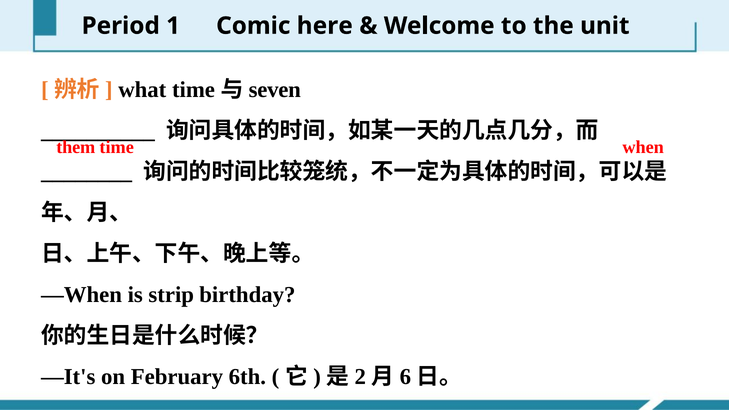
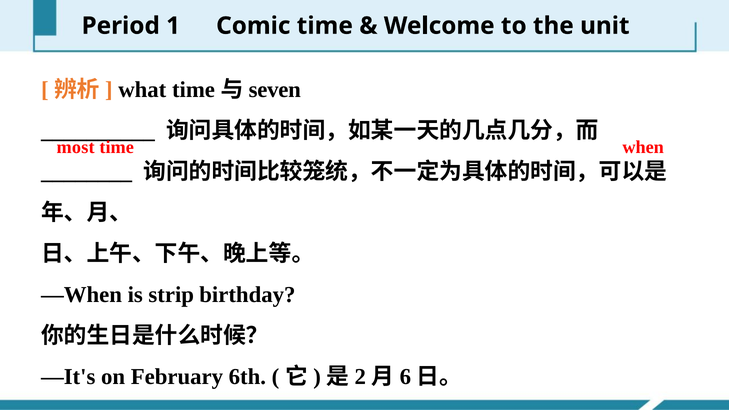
Comic here: here -> time (325, 26)
them: them -> most (76, 147)
